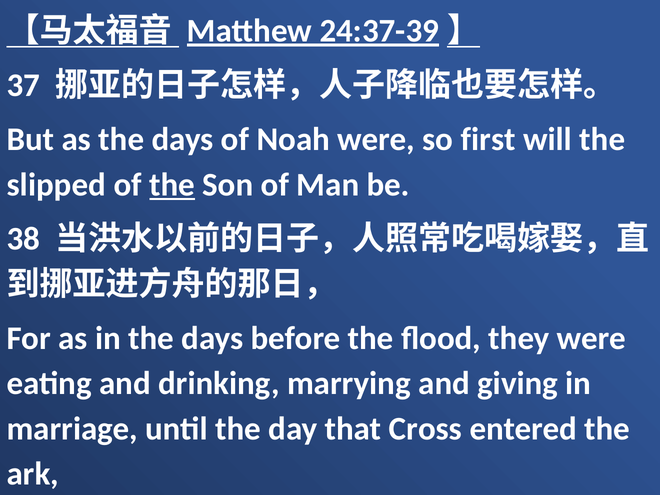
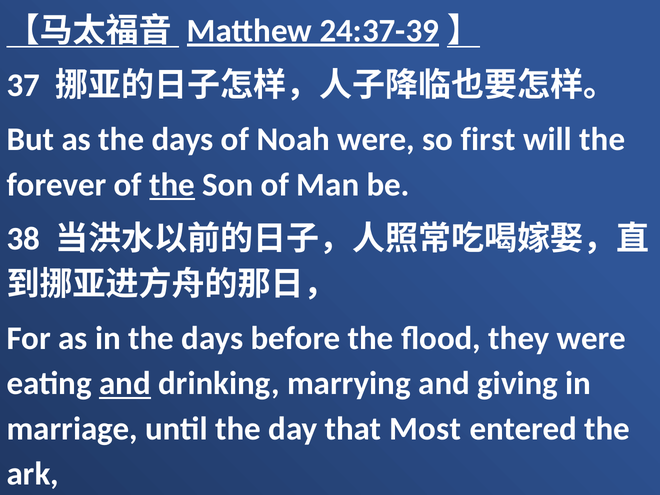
slipped: slipped -> forever (56, 185)
and underline: none -> present (125, 384)
Cross: Cross -> Most (425, 429)
